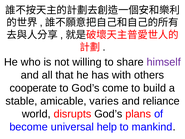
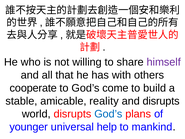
varies: varies -> reality (104, 101)
and reliance: reliance -> disrupts (161, 101)
God’s colour: black -> blue (108, 114)
become: become -> younger (29, 127)
